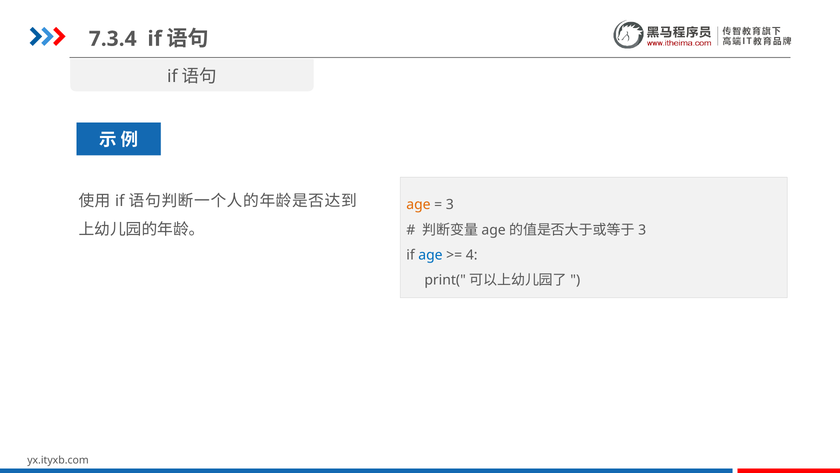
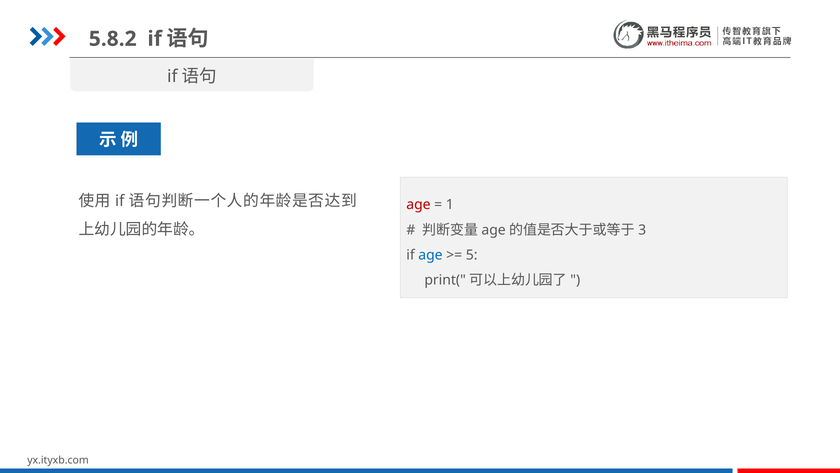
7.3.4: 7.3.4 -> 5.8.2 (113, 39)
age colour: orange -> red (418, 205)
3: 3 -> 1 (450, 205)
4: 4 -> 5 (472, 255)
